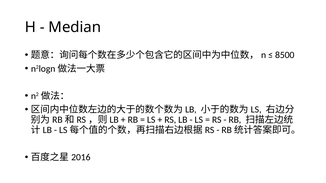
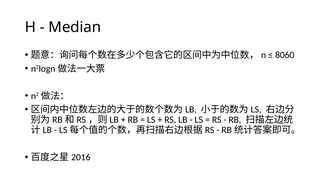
8500: 8500 -> 8060 (285, 55)
